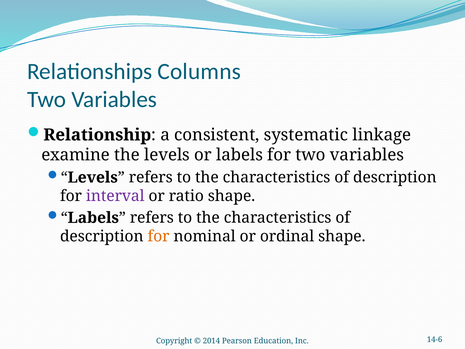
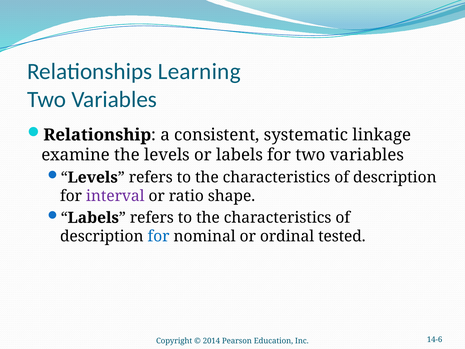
Columns: Columns -> Learning (199, 71)
for colour: orange -> blue (159, 236)
ordinal shape: shape -> tested (342, 236)
